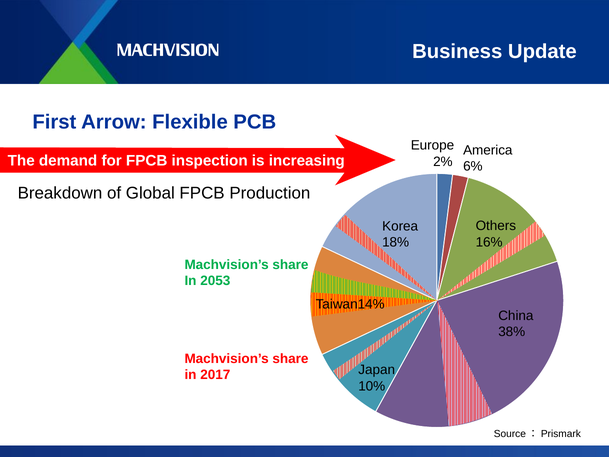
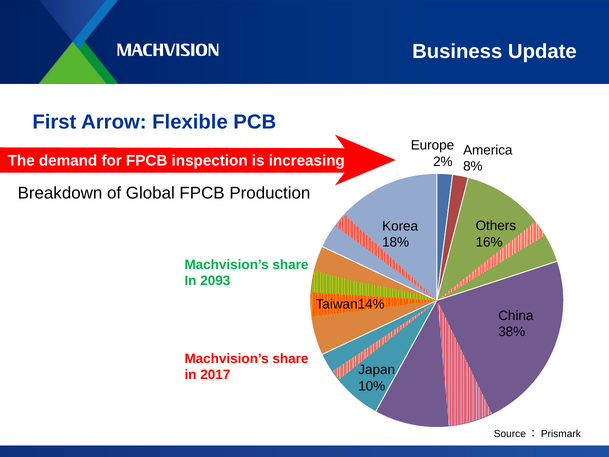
6%: 6% -> 8% (473, 166)
2053: 2053 -> 2093 (215, 281)
